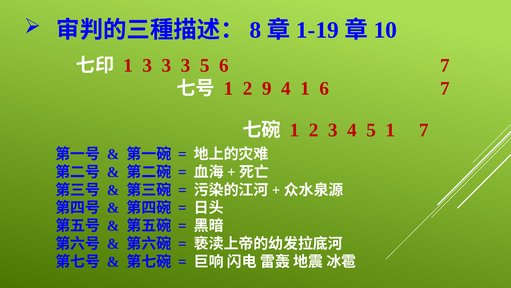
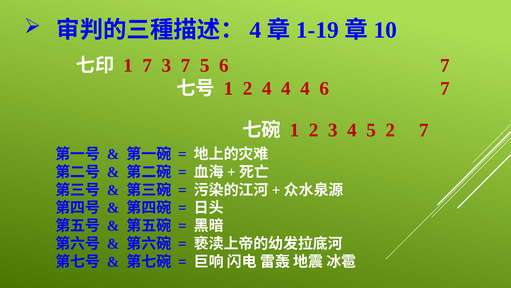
8: 8 -> 4 (255, 30)
1 3: 3 -> 7 (147, 65)
3: 3 -> 7 (185, 65)
2 9: 9 -> 4 (267, 88)
1: 1 -> 4 (305, 88)
5 1: 1 -> 2 (390, 130)
